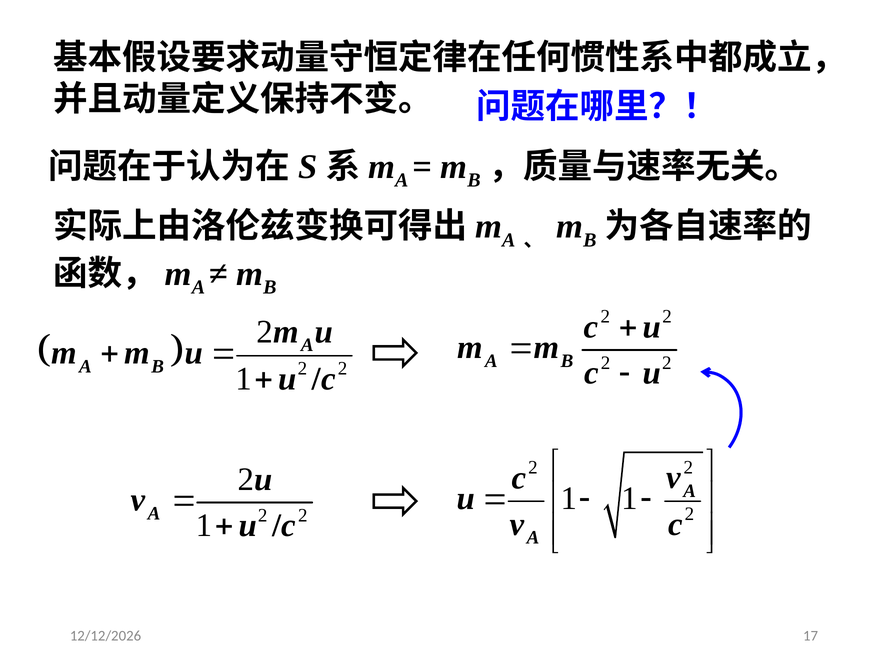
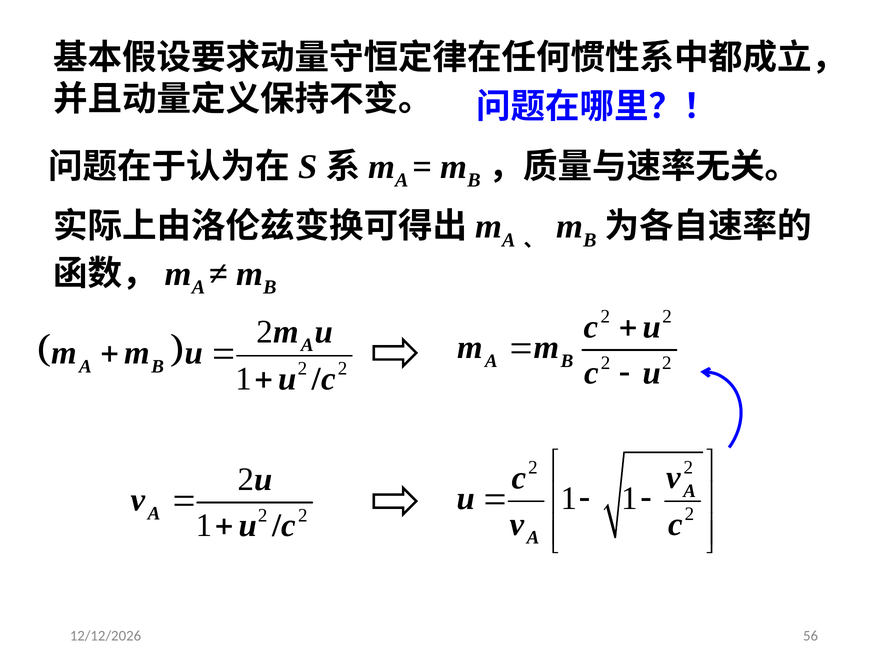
17: 17 -> 56 (811, 636)
